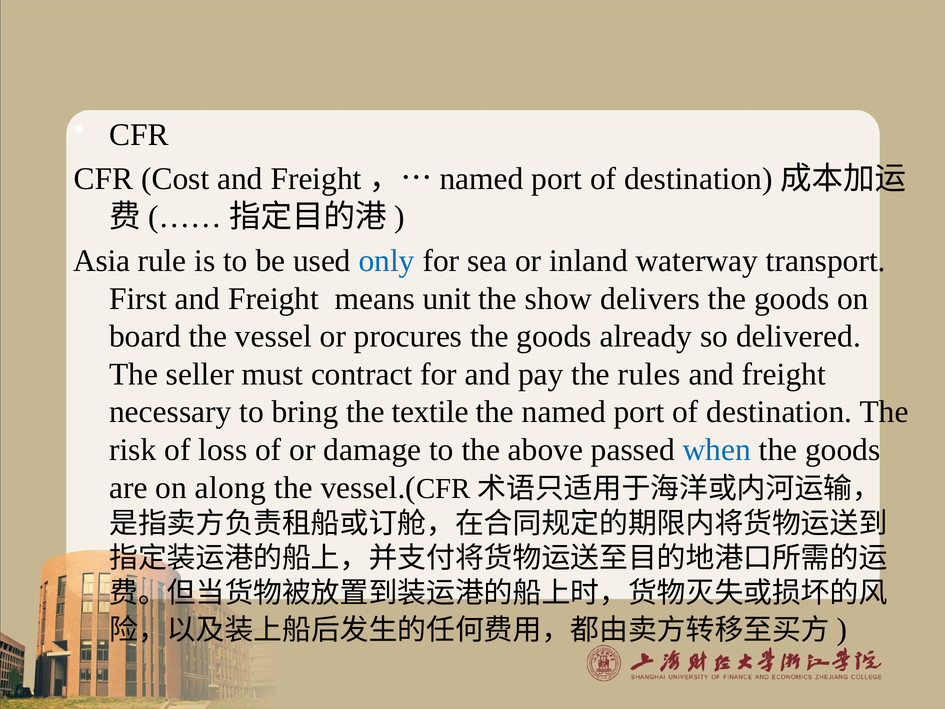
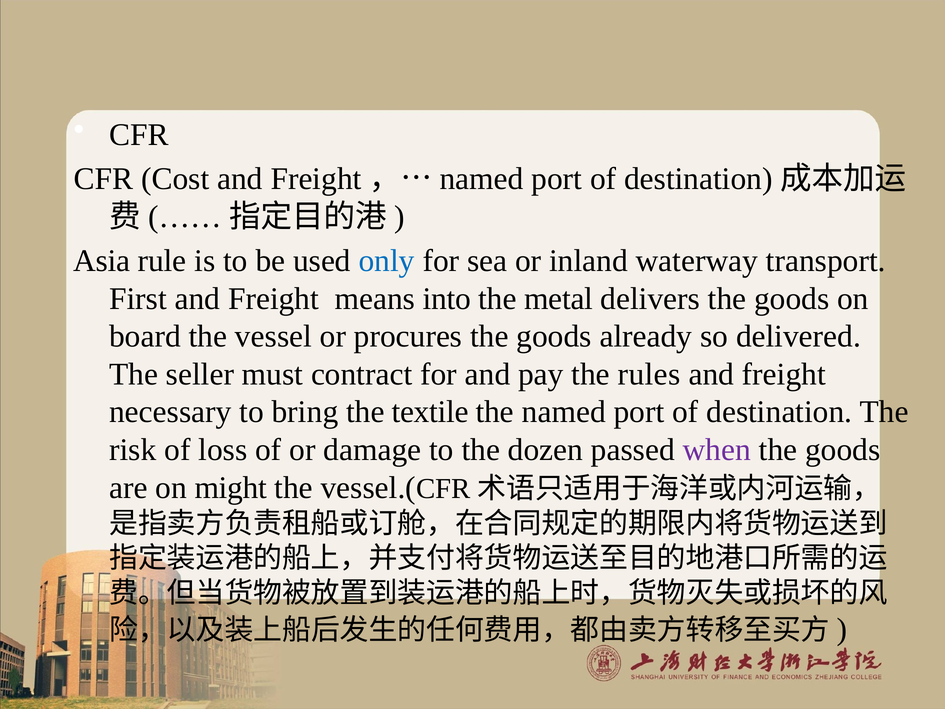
unit: unit -> into (447, 299)
show: show -> metal (559, 299)
above: above -> dozen (545, 450)
when colour: blue -> purple (717, 450)
along: along -> might (231, 488)
